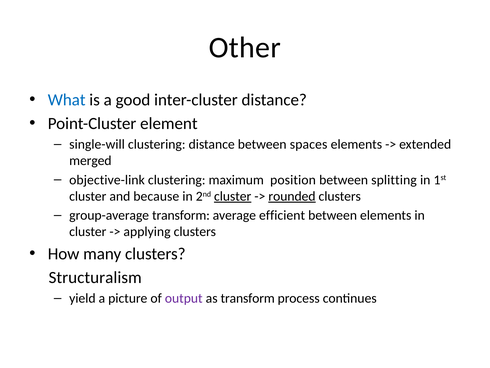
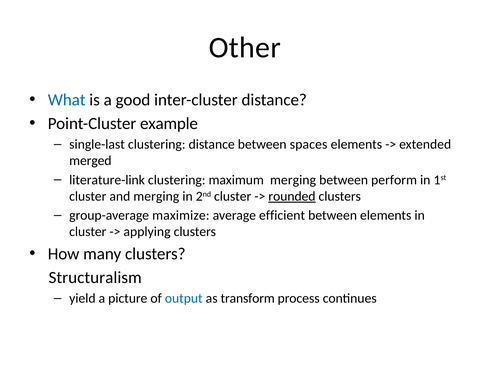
element: element -> example (169, 123)
single-will: single-will -> single-last (97, 144)
objective-link: objective-link -> literature-link (107, 180)
maximum position: position -> merging (293, 180)
splitting: splitting -> perform (394, 180)
and because: because -> merging (156, 196)
cluster underline: present -> none (233, 196)
group-average transform: transform -> maximize (181, 215)
output colour: purple -> blue (184, 298)
